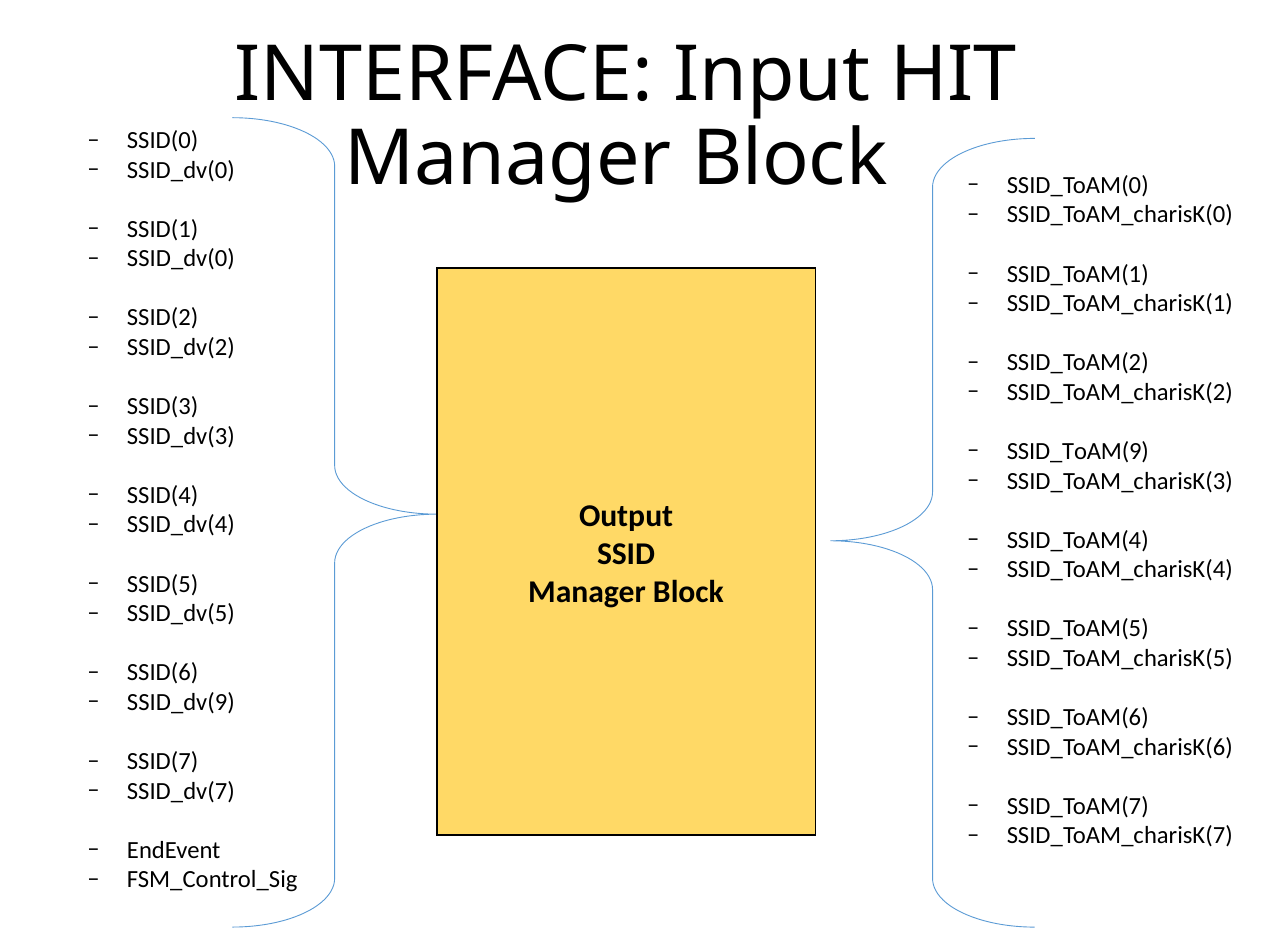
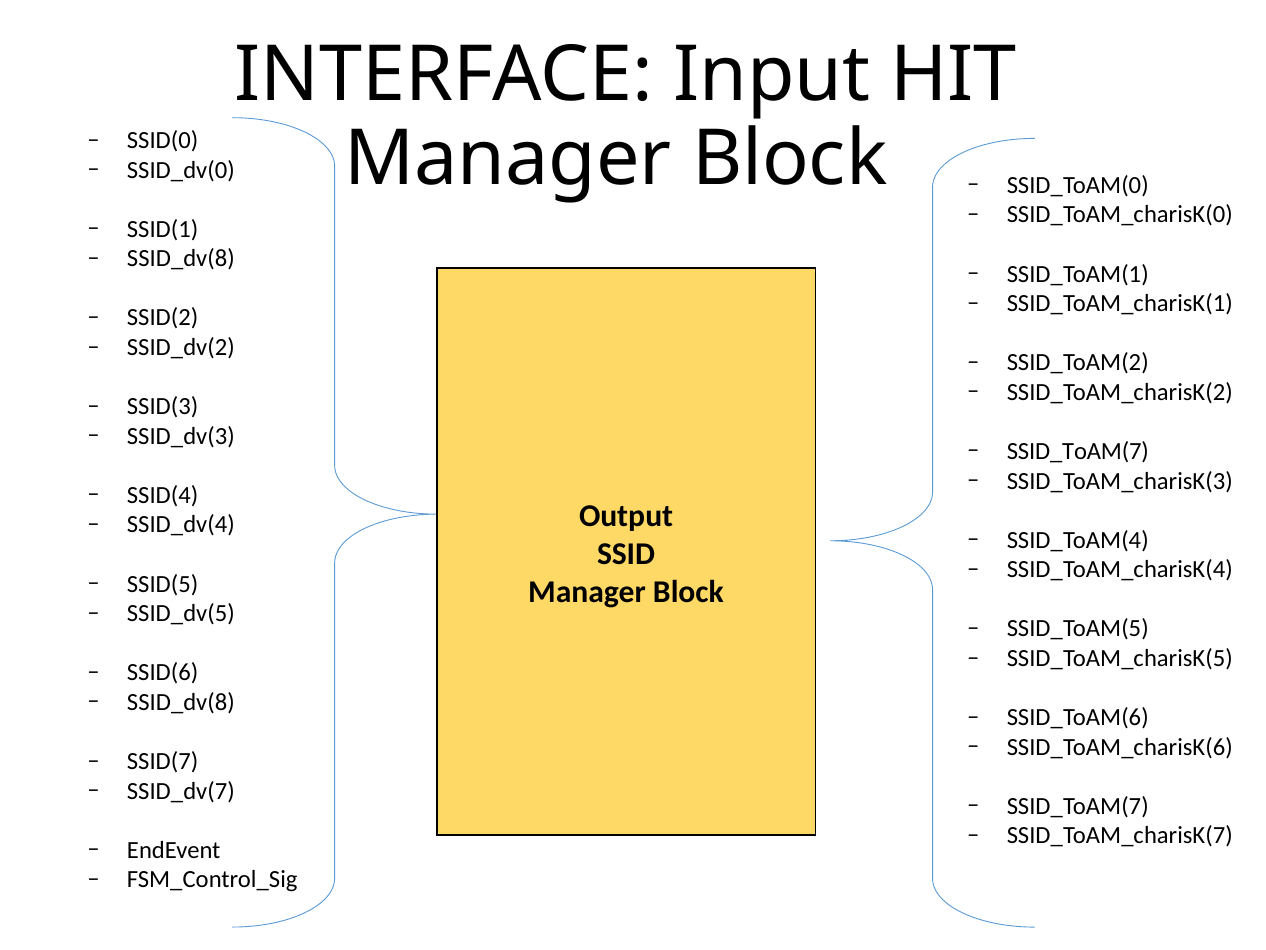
SSID_dv(0: SSID_dv(0 -> SSID_dv(8 (181, 259)
SSID_ToAM(9: SSID_ToAM(9 -> SSID_ToAM(7 (1078, 451)
SSID_dv(9: SSID_dv(9 -> SSID_dv(8 (181, 702)
